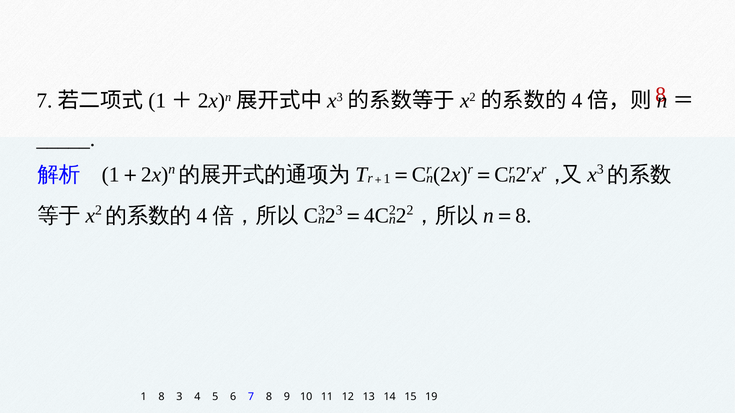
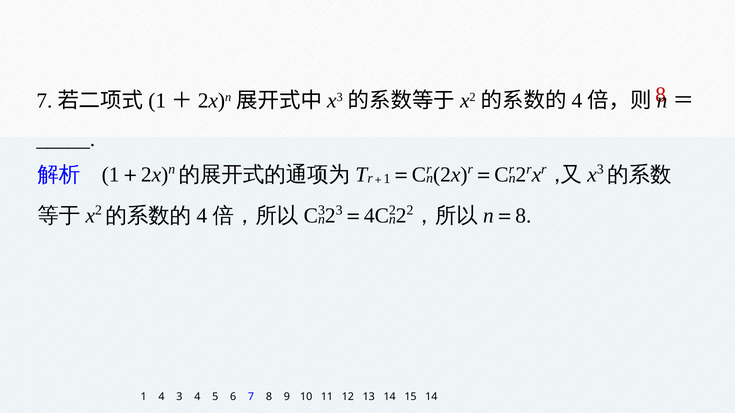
1 8: 8 -> 4 (162, 397)
15 19: 19 -> 14 (431, 397)
